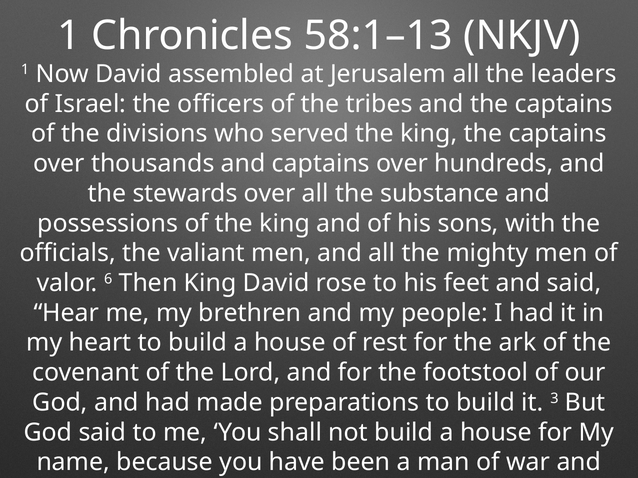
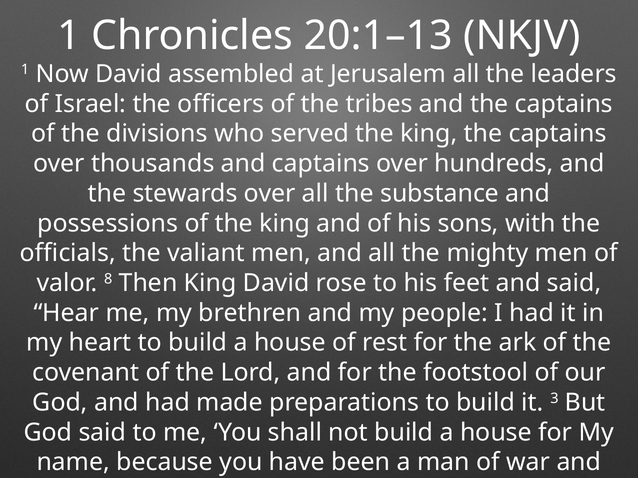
58:1–13: 58:1–13 -> 20:1–13 (378, 36)
6: 6 -> 8 (108, 279)
